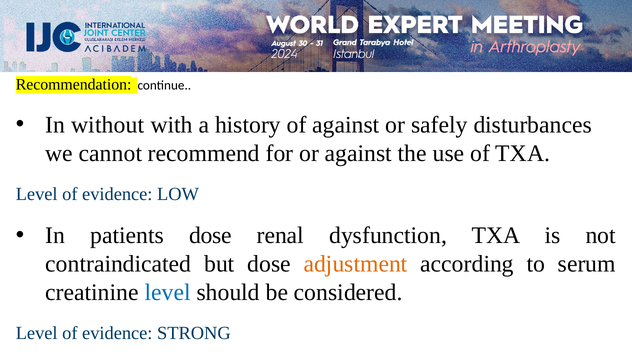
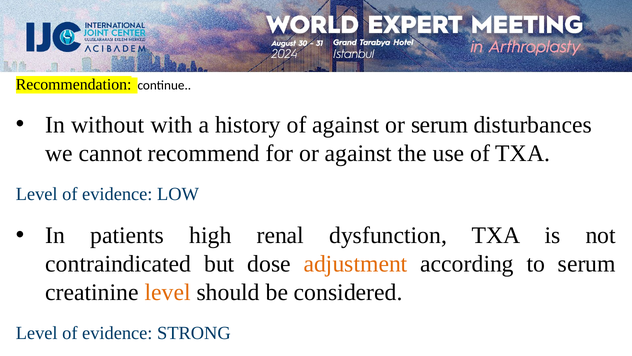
or safely: safely -> serum (439, 125)
patients dose: dose -> high (210, 235)
level colour: blue -> orange (168, 292)
